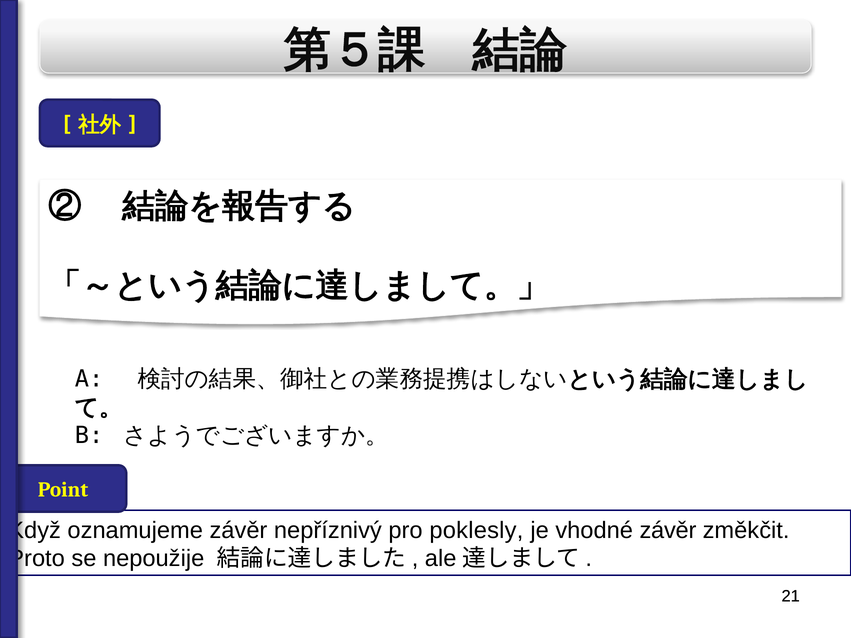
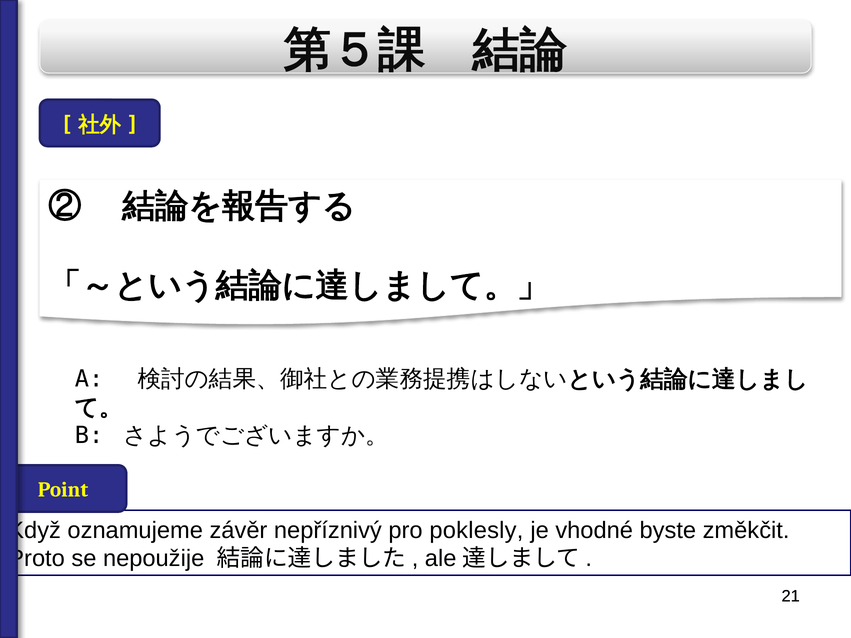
vhodné závěr: závěr -> byste (668, 531)
